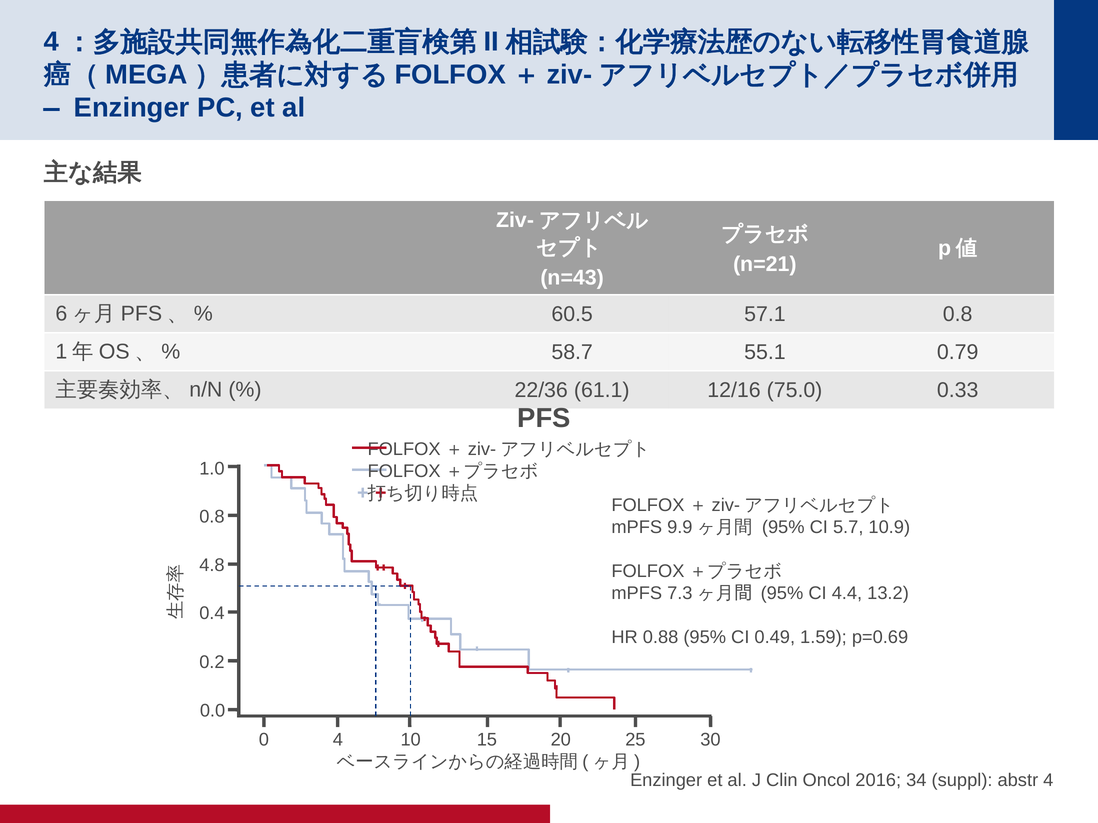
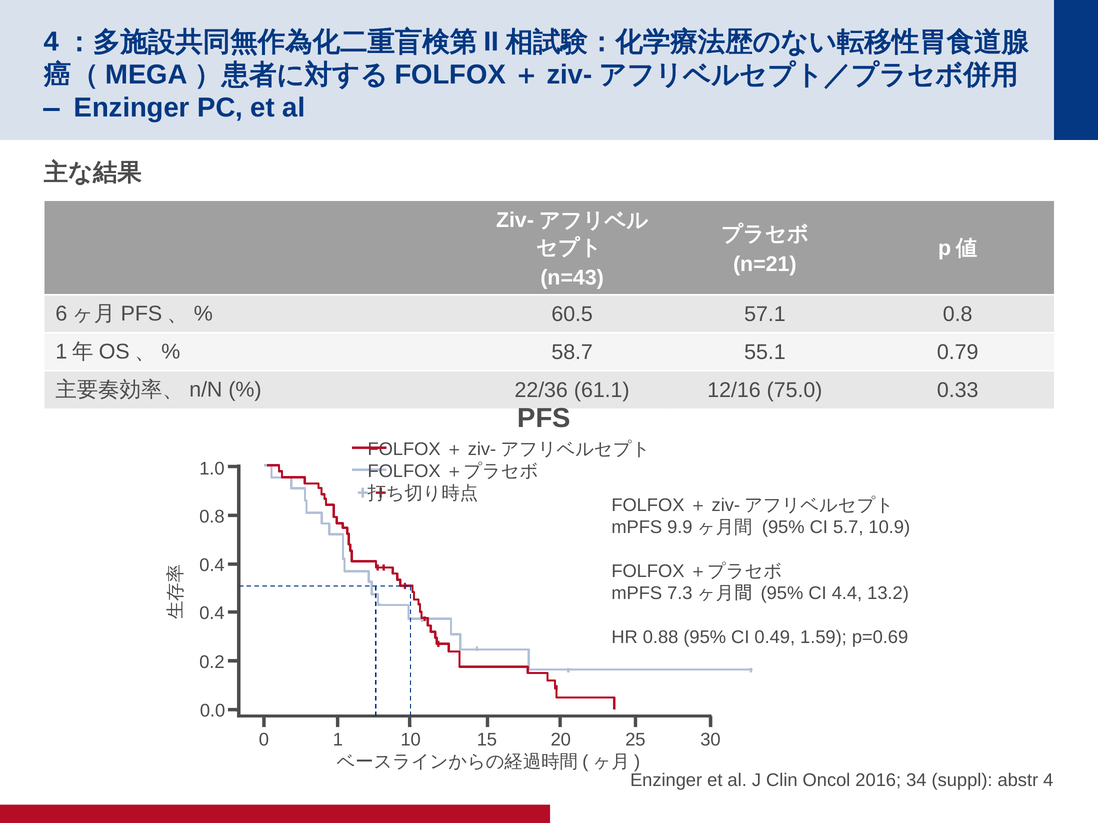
4.8: 4.8 -> 0.4 (212, 566)
0 4: 4 -> 1 (338, 740)
